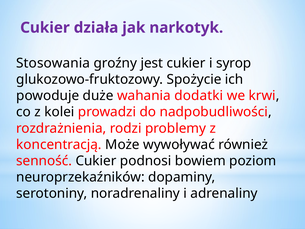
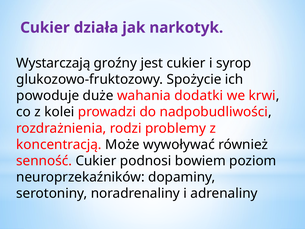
Stosowania: Stosowania -> Wystarczają (53, 63)
